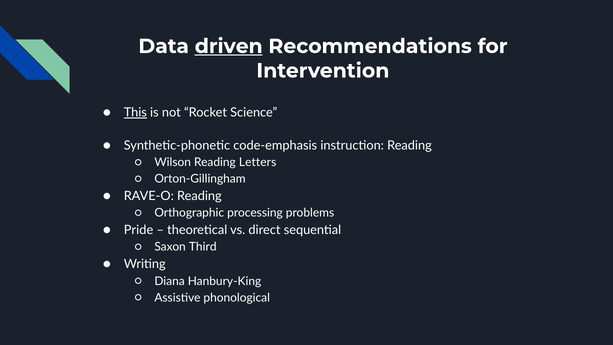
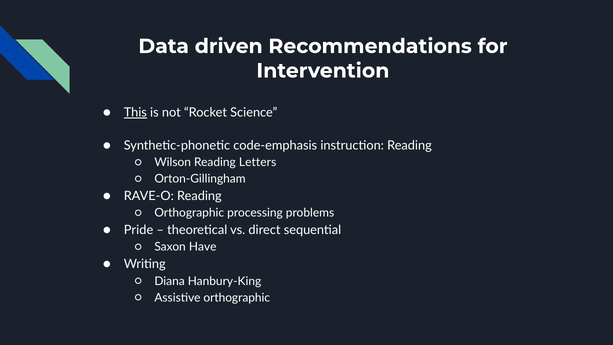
driven underline: present -> none (229, 46)
Third: Third -> Have (203, 247)
Assistive phonological: phonological -> orthographic (237, 297)
